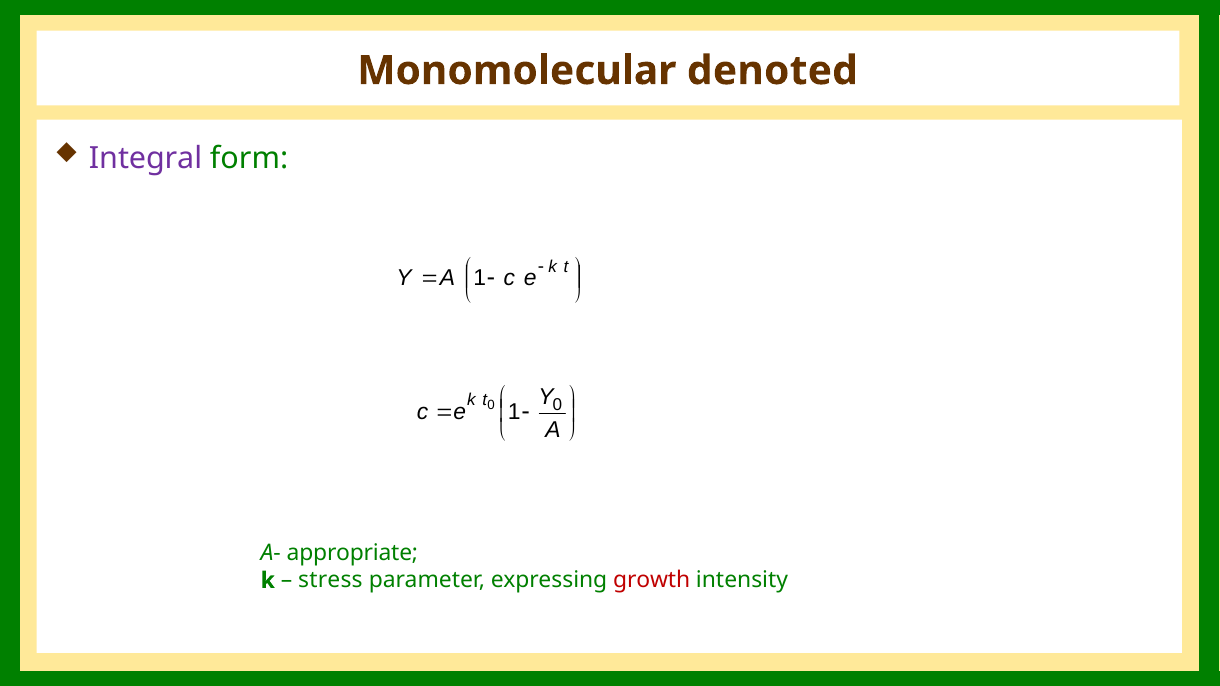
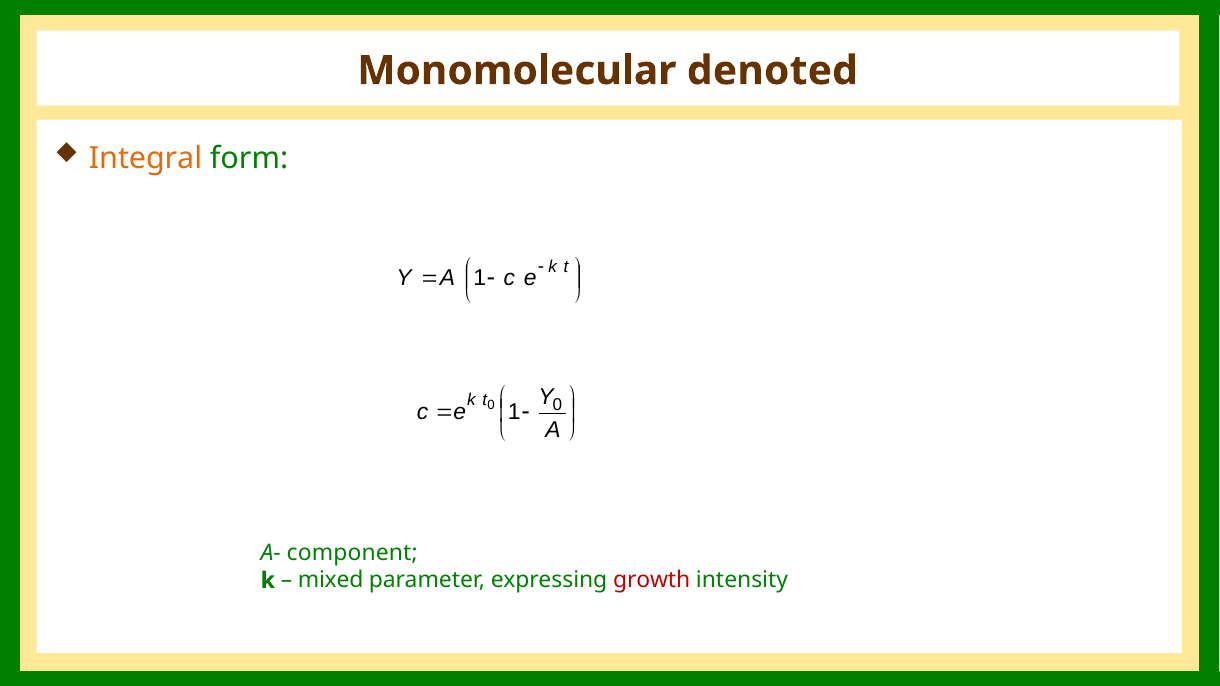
Integral colour: purple -> orange (146, 158)
appropriate: appropriate -> component (352, 554)
stress: stress -> mixed (331, 581)
